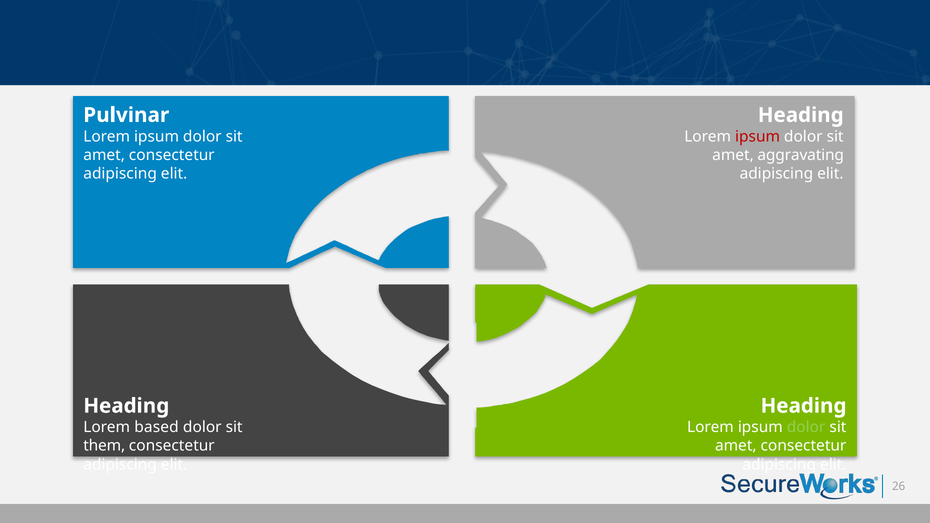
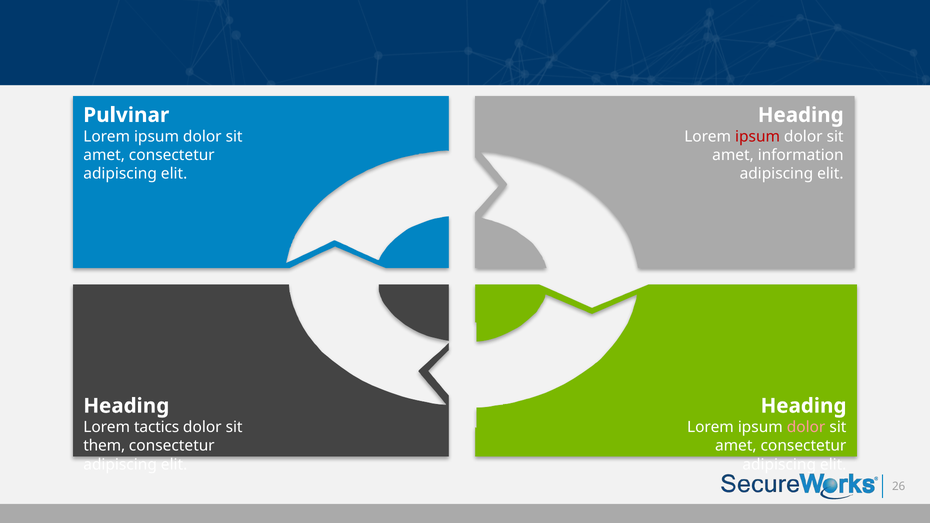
aggravating: aggravating -> information (801, 155)
based: based -> tactics (157, 427)
dolor colour: light green -> pink (806, 427)
